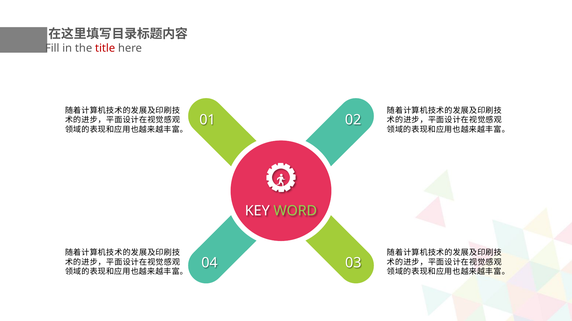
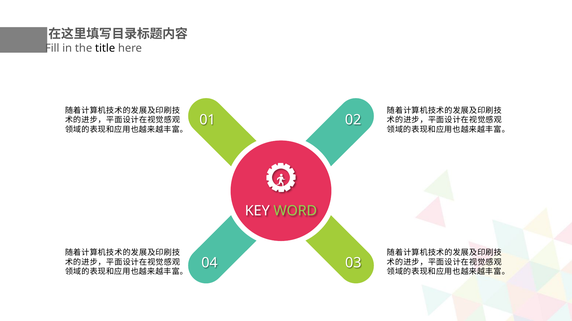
title colour: red -> black (105, 48)
